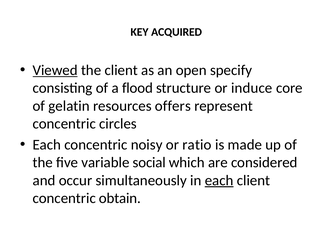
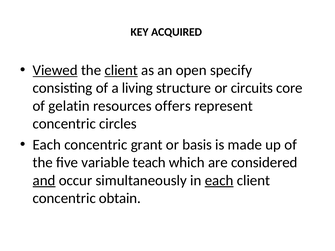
client underline: none -> present (121, 70)
flood: flood -> living (137, 88)
induce: induce -> circuits (252, 88)
noisy: noisy -> grant (147, 145)
ratio: ratio -> basis (197, 145)
social: social -> teach (149, 163)
and underline: none -> present (44, 181)
